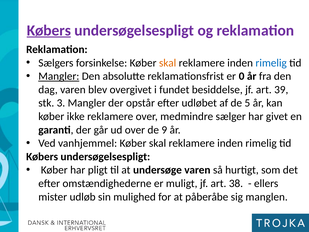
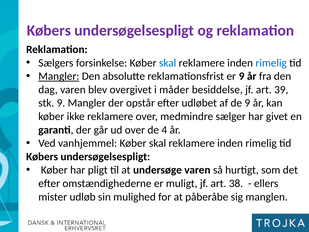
Købers underline: present -> none (49, 30)
skal colour: orange -> blue (168, 63)
er 0: 0 -> 9 (242, 76)
fundet: fundet -> måder (174, 90)
stk 3: 3 -> 9 (61, 103)
de 5: 5 -> 9 (247, 103)
9: 9 -> 4 (164, 130)
